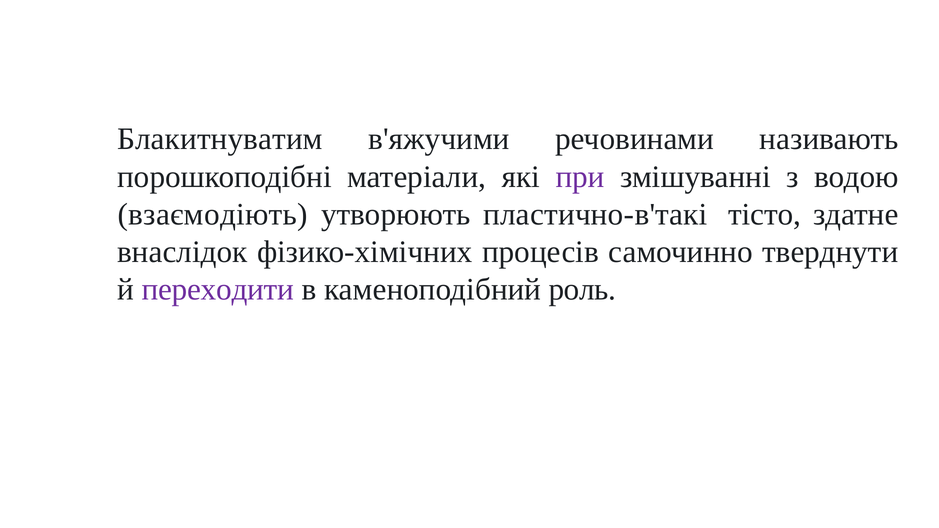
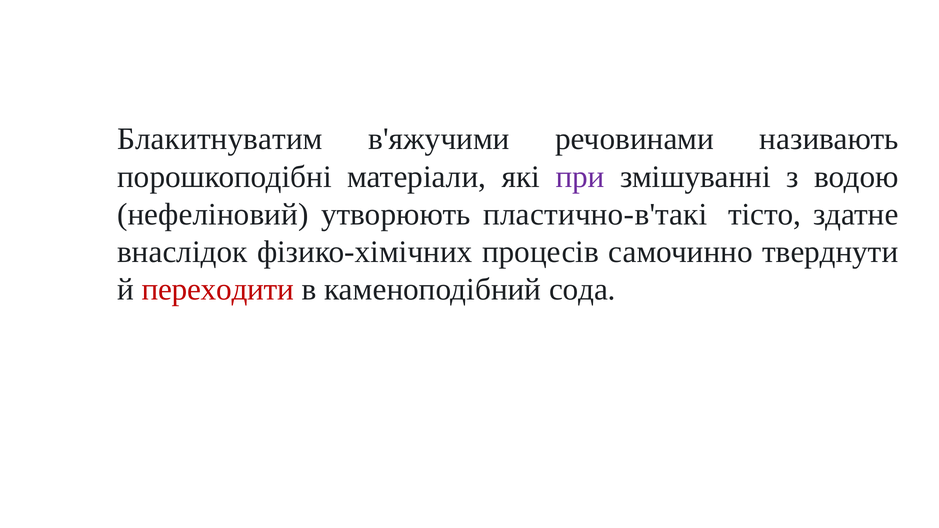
взаємодіють: взаємодіють -> нефеліновий (213, 214)
переходити colour: purple -> red (218, 289)
роль: роль -> сода (582, 289)
